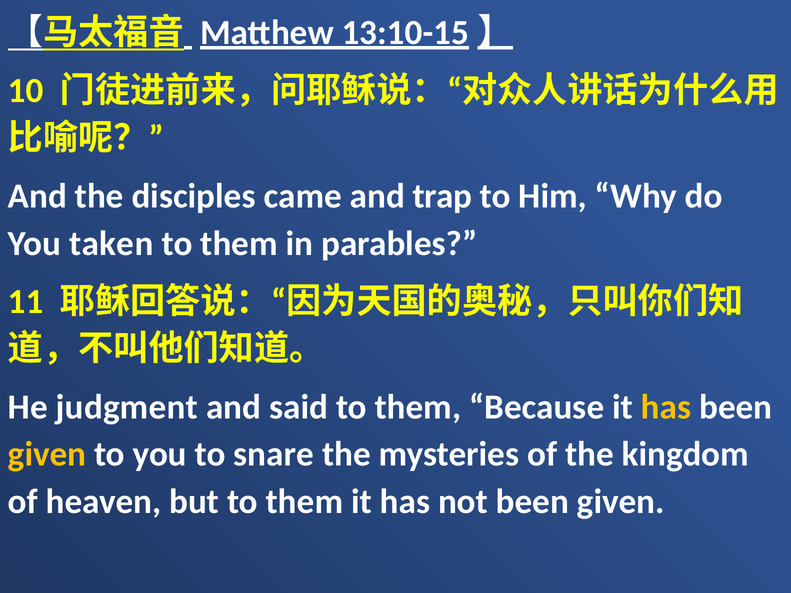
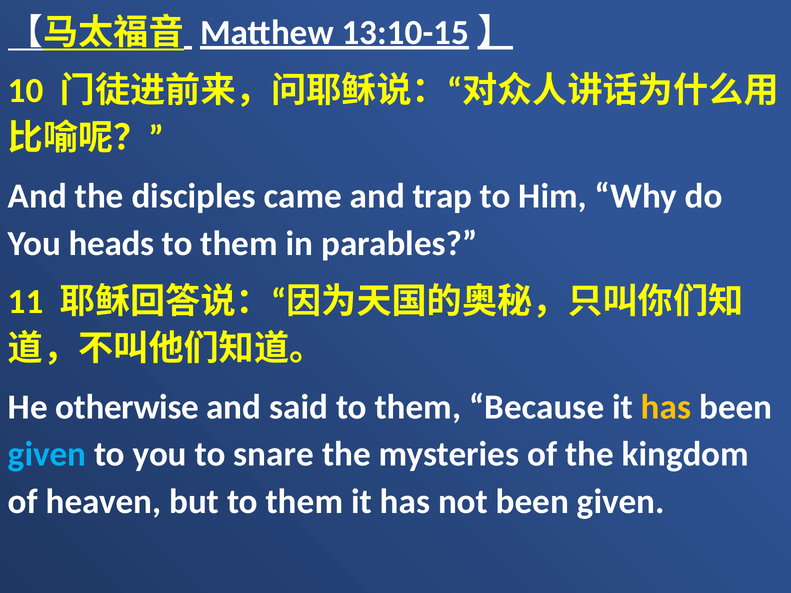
taken: taken -> heads (112, 244)
judgment: judgment -> otherwise (127, 407)
given colour: yellow -> light blue (47, 454)
